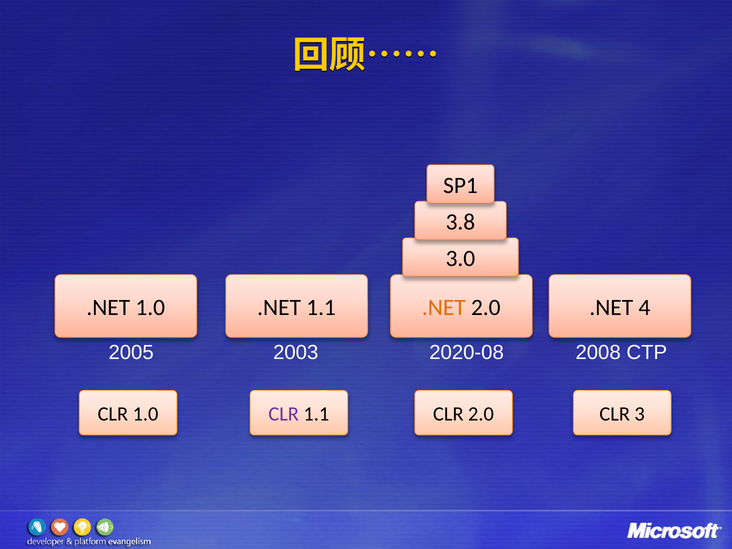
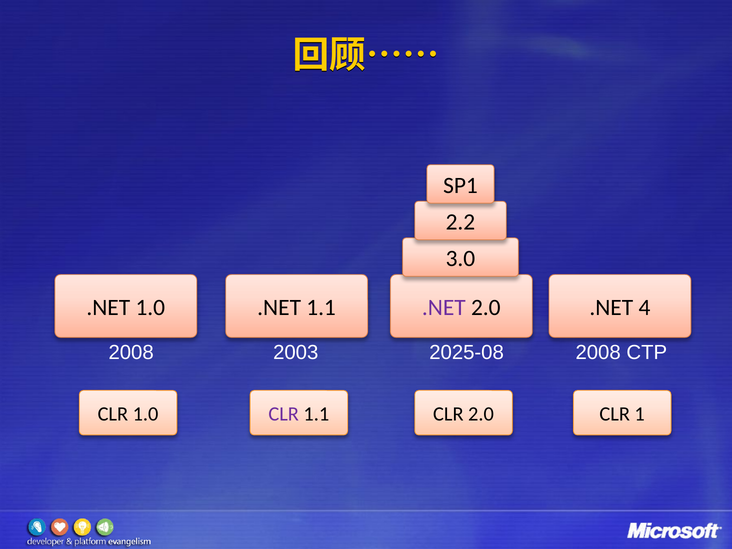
3.8: 3.8 -> 2.2 (460, 222)
.NET colour: orange -> purple (444, 308)
2005: 2005 -> 2008 (131, 353)
2020-08: 2020-08 -> 2025-08 (467, 353)
3: 3 -> 1 (640, 414)
